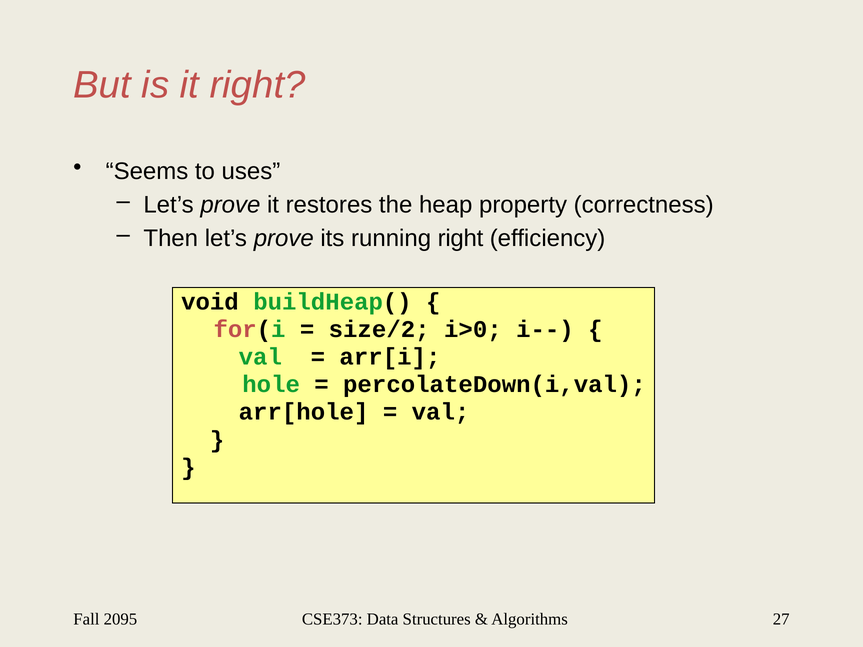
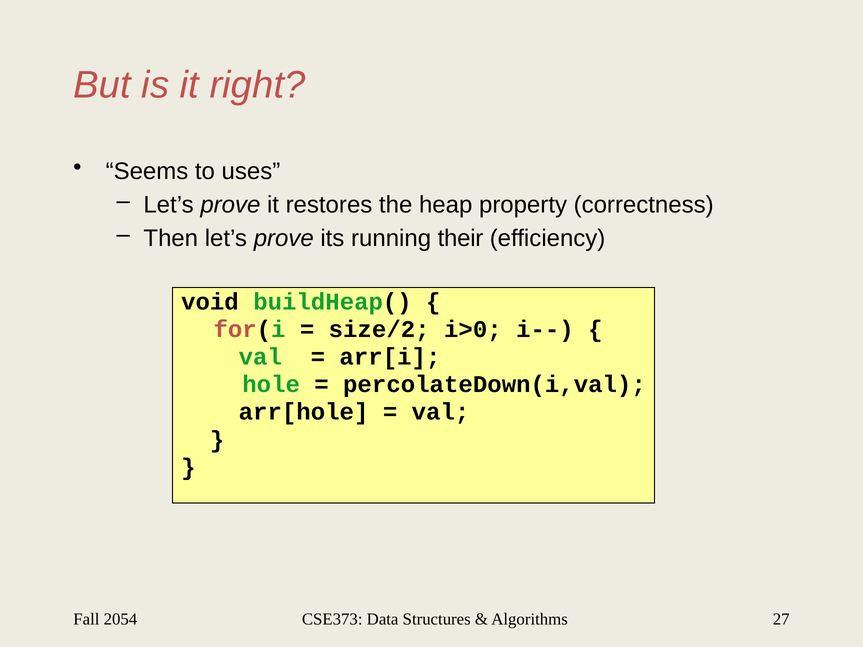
running right: right -> their (460, 239)
2095: 2095 -> 2054 (120, 620)
